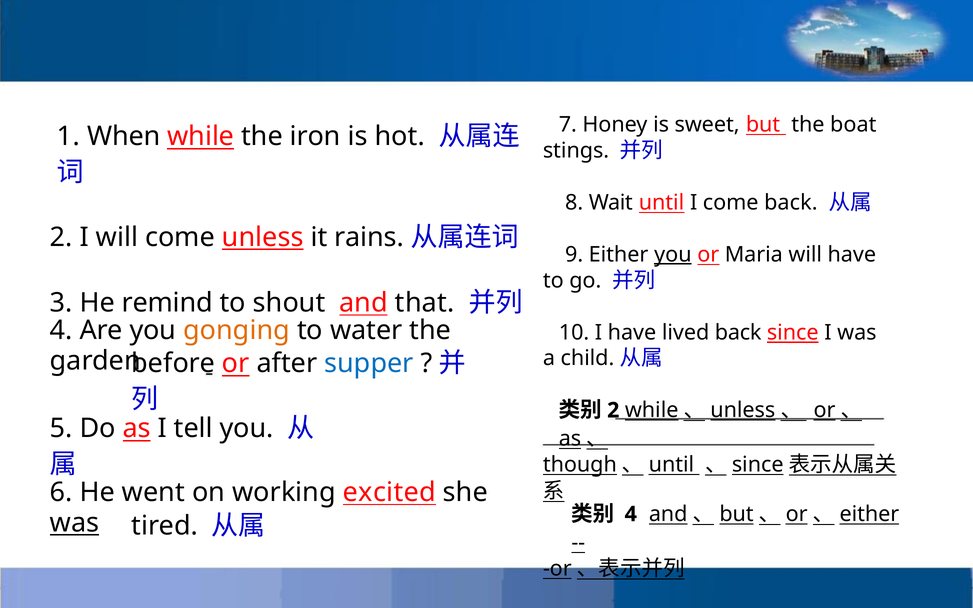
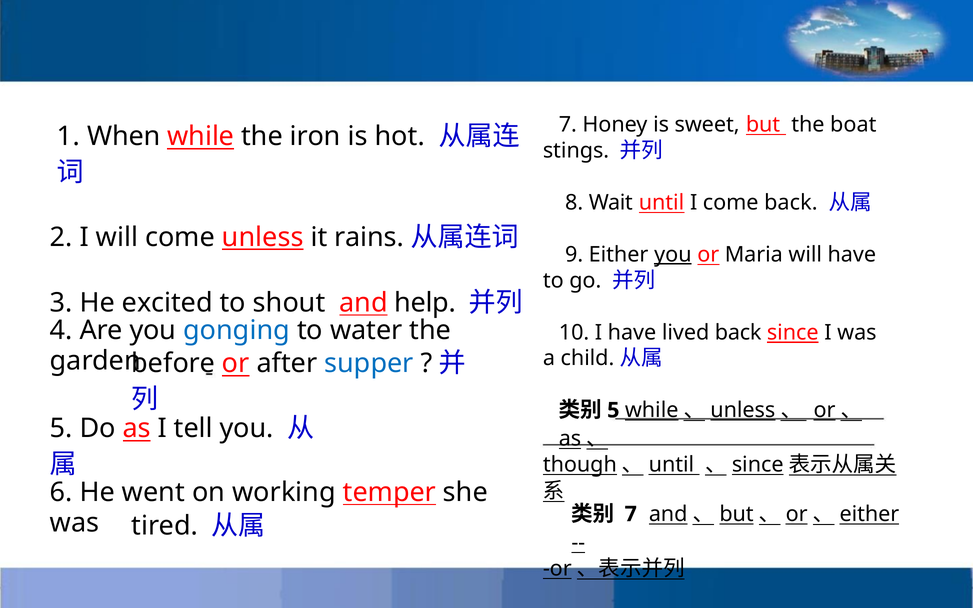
remind: remind -> excited (167, 303)
that: that -> help (425, 303)
gonging colour: orange -> blue (237, 330)
2: 2 -> 5 (613, 410)
excited: excited -> temper (389, 492)
was underline: present -> none (74, 523)
4: 4 -> 7 (631, 514)
